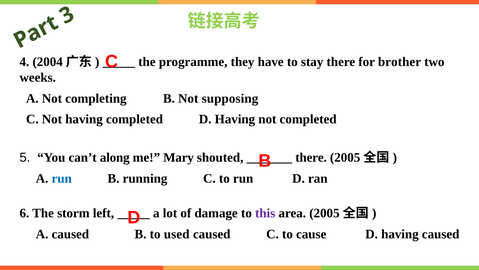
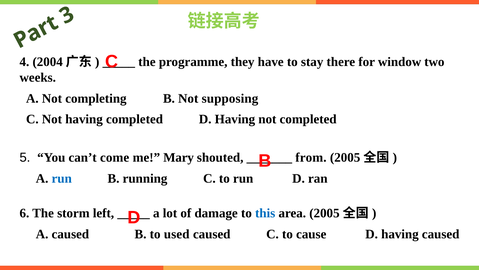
brother: brother -> window (400, 62)
along: along -> come (115, 157)
there: there -> from (311, 157)
this colour: purple -> blue (265, 213)
